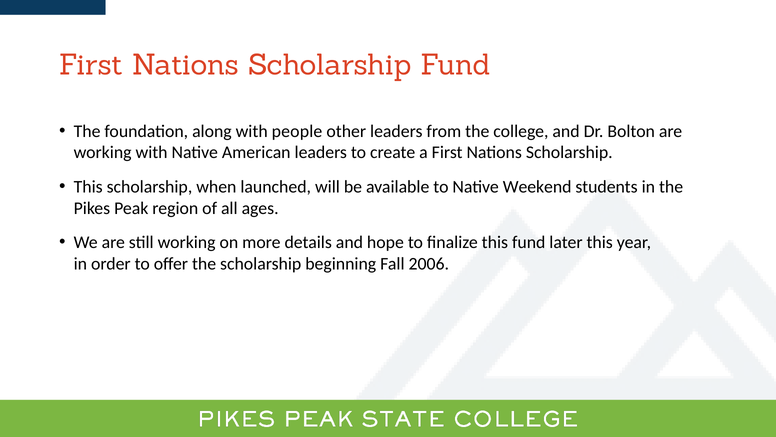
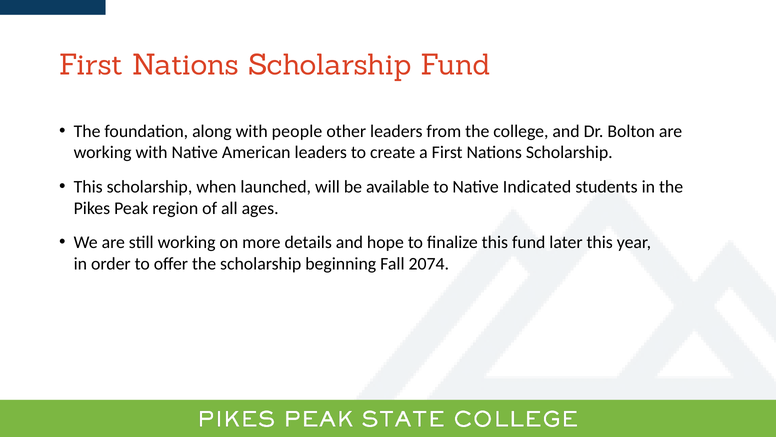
Weekend: Weekend -> Indicated (537, 187)
2006: 2006 -> 2074 (429, 264)
